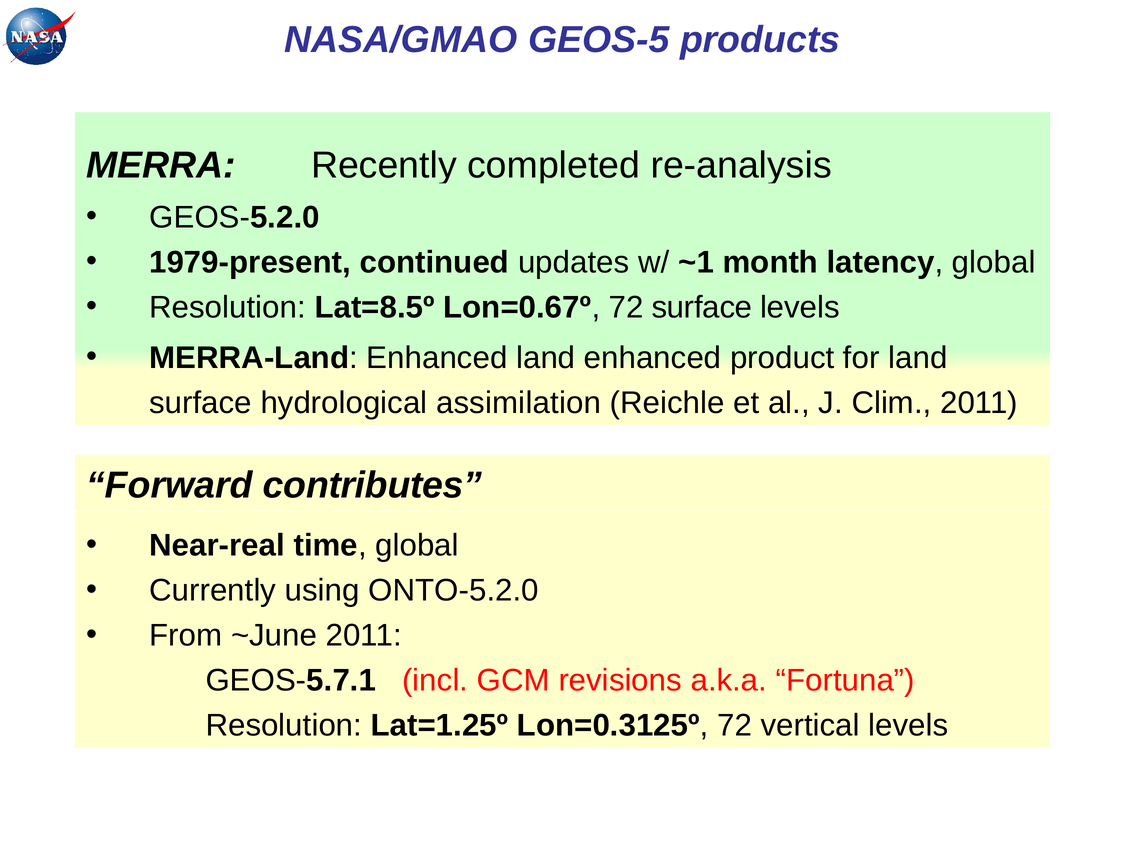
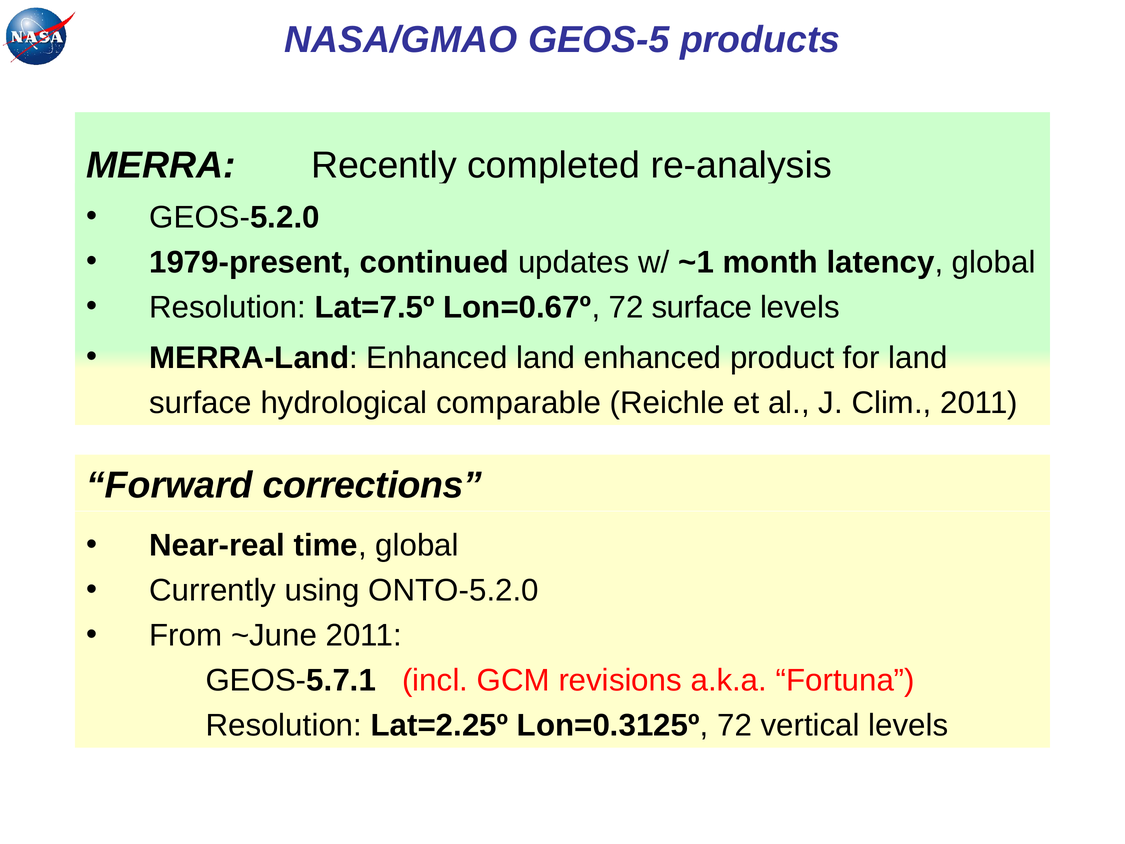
Lat=8.5º: Lat=8.5º -> Lat=7.5º (375, 307)
assimilation: assimilation -> comparable (519, 403)
contributes: contributes -> corrections (372, 485)
Lat=1.25º: Lat=1.25º -> Lat=2.25º (440, 725)
